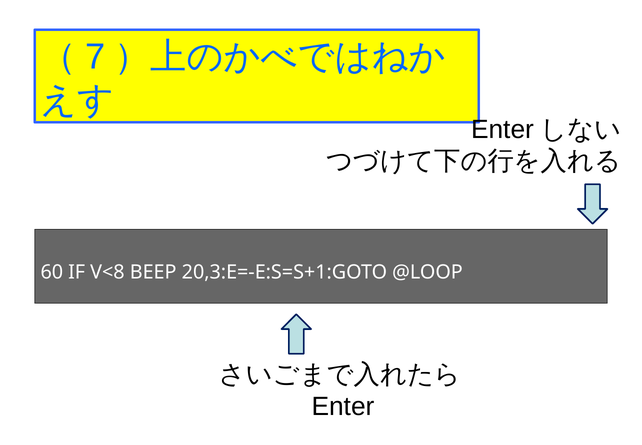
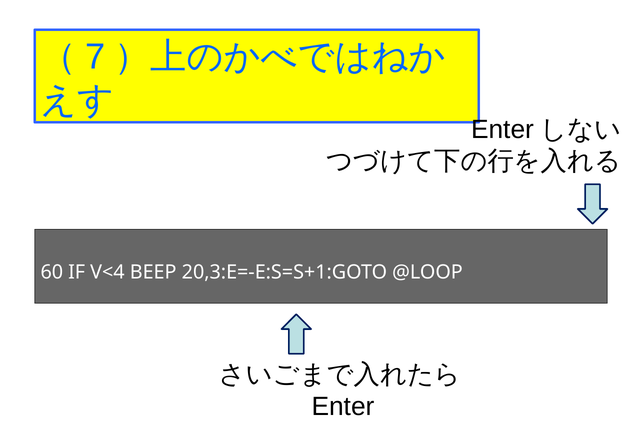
V<8: V<8 -> V<4 (107, 272)
